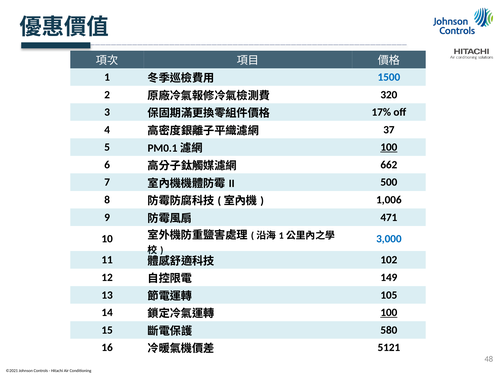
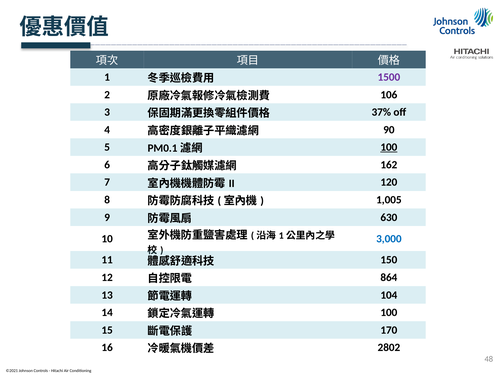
1500 colour: blue -> purple (389, 77)
320: 320 -> 106 (389, 95)
17%: 17% -> 37% (381, 112)
37: 37 -> 90 (389, 130)
662: 662 -> 162 (389, 165)
500: 500 -> 120 (389, 183)
1,006: 1,006 -> 1,005 (389, 200)
471: 471 -> 630 (389, 218)
102: 102 -> 150 (389, 260)
149: 149 -> 864 (389, 278)
105: 105 -> 104 (389, 295)
100 underline: present -> none (389, 313)
580: 580 -> 170 (389, 331)
5121: 5121 -> 2802 (389, 348)
